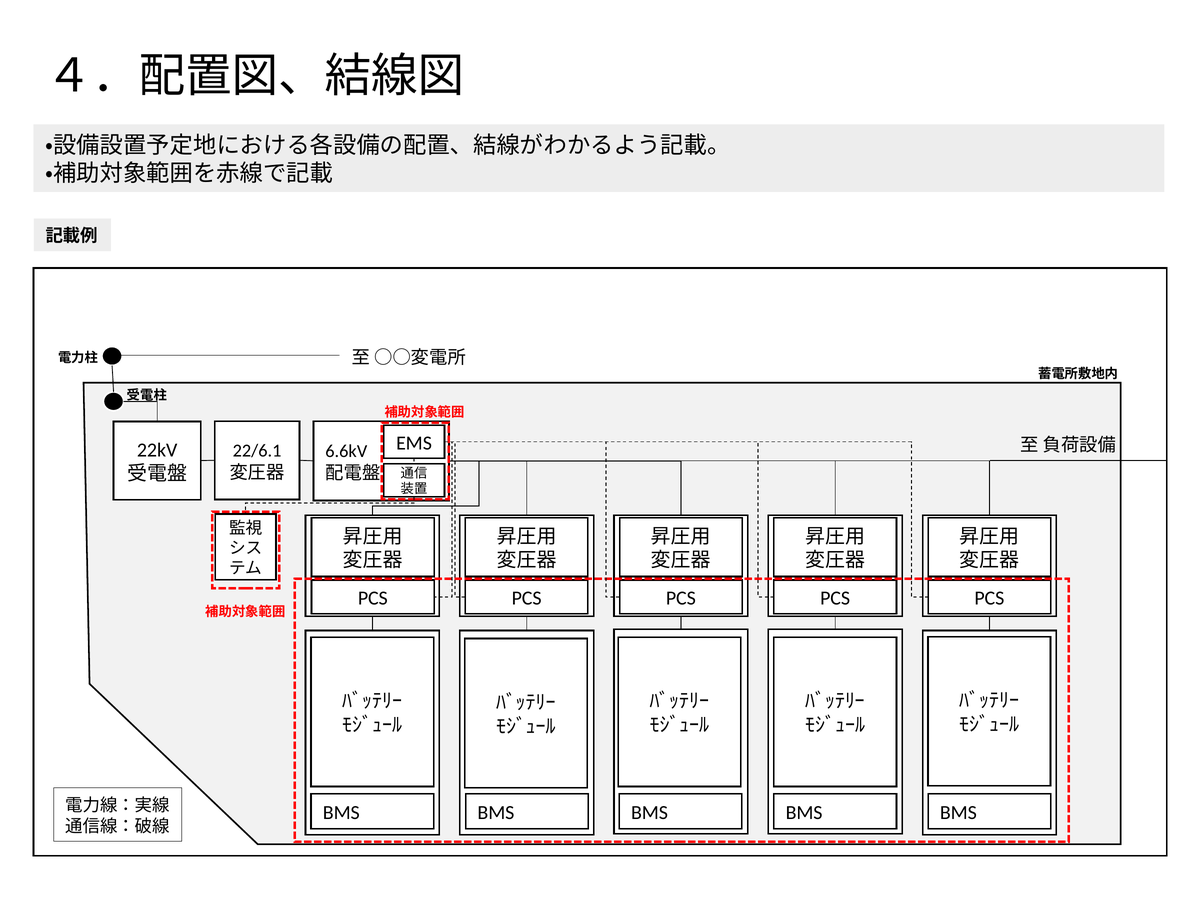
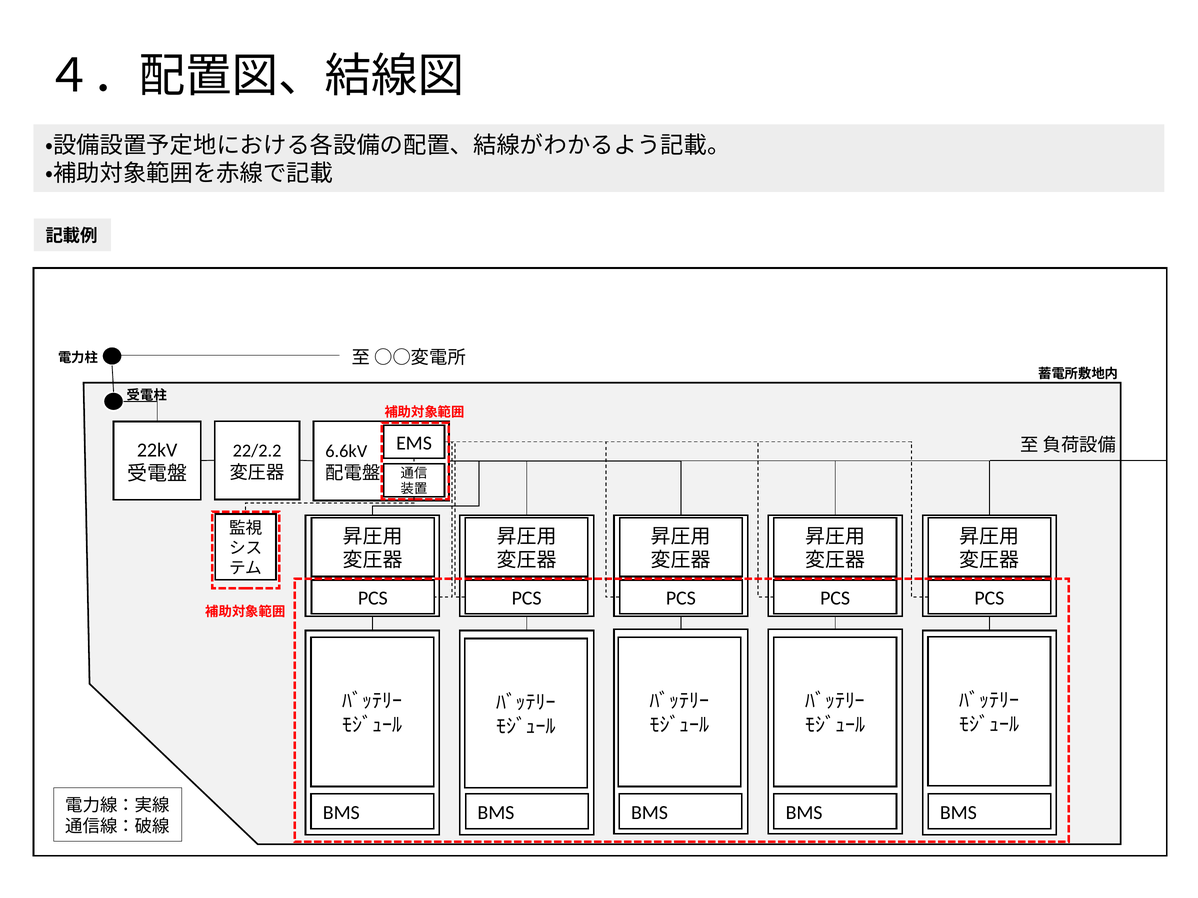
22/6.1: 22/6.1 -> 22/2.2 (257, 451)
